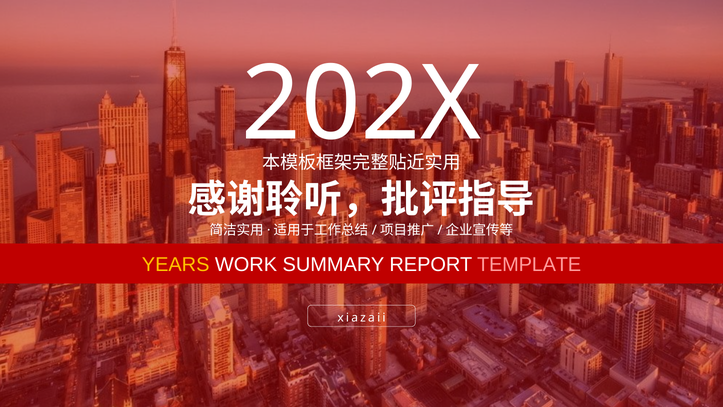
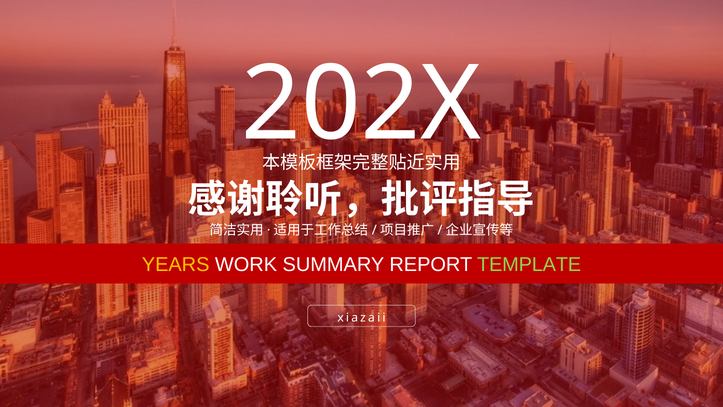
TEMPLATE colour: pink -> light green (529, 265)
